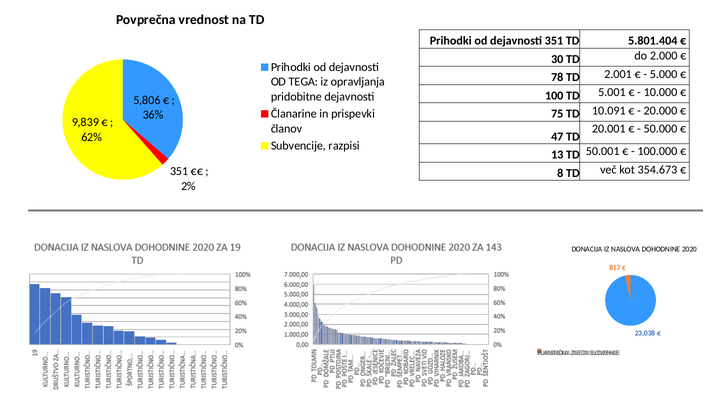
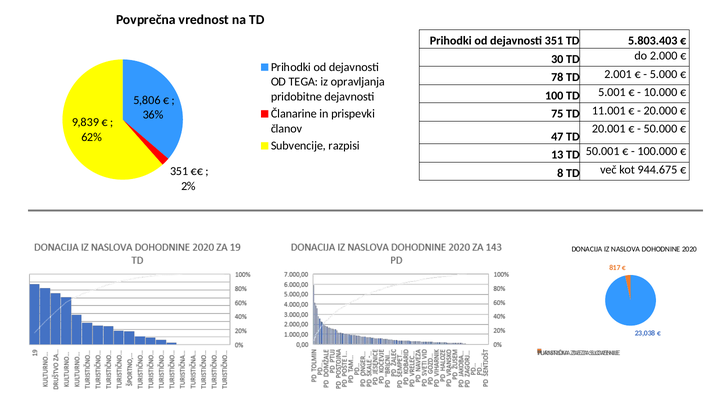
5.801.404: 5.801.404 -> 5.803.403 (653, 41)
10.091: 10.091 -> 11.001 (609, 111)
354.673: 354.673 -> 944.675 (657, 170)
